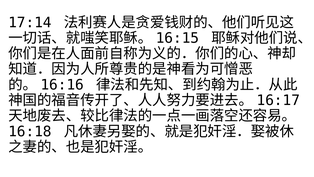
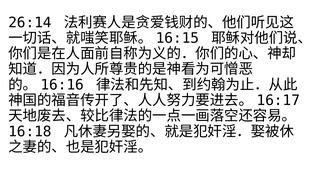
17:14: 17:14 -> 26:14 (30, 22)
